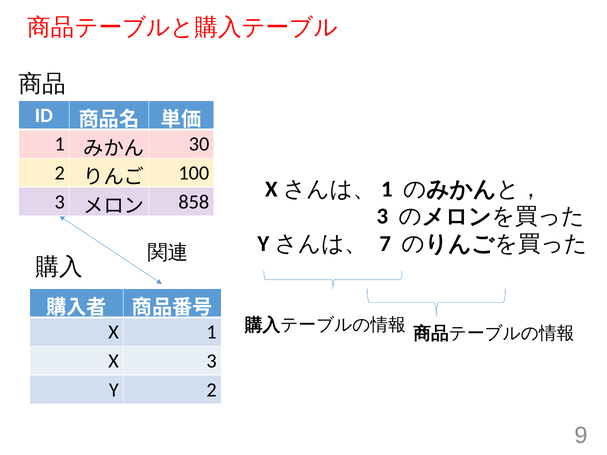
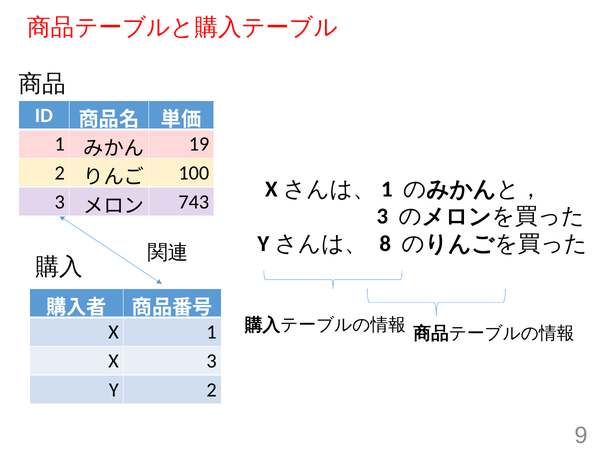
30: 30 -> 19 (199, 144)
858: 858 -> 743 (194, 202)
7: 7 -> 8 (385, 244)
